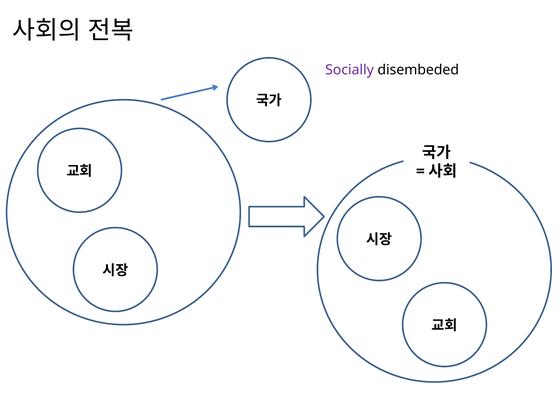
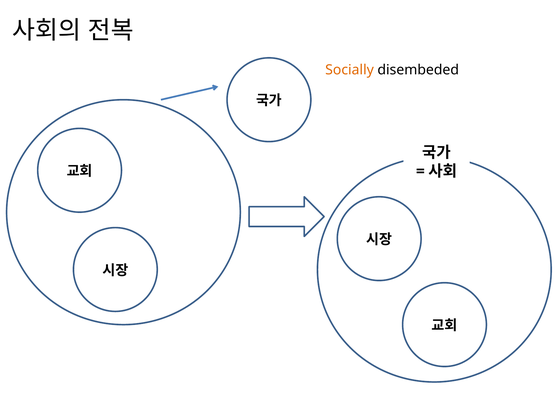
Socially colour: purple -> orange (350, 70)
